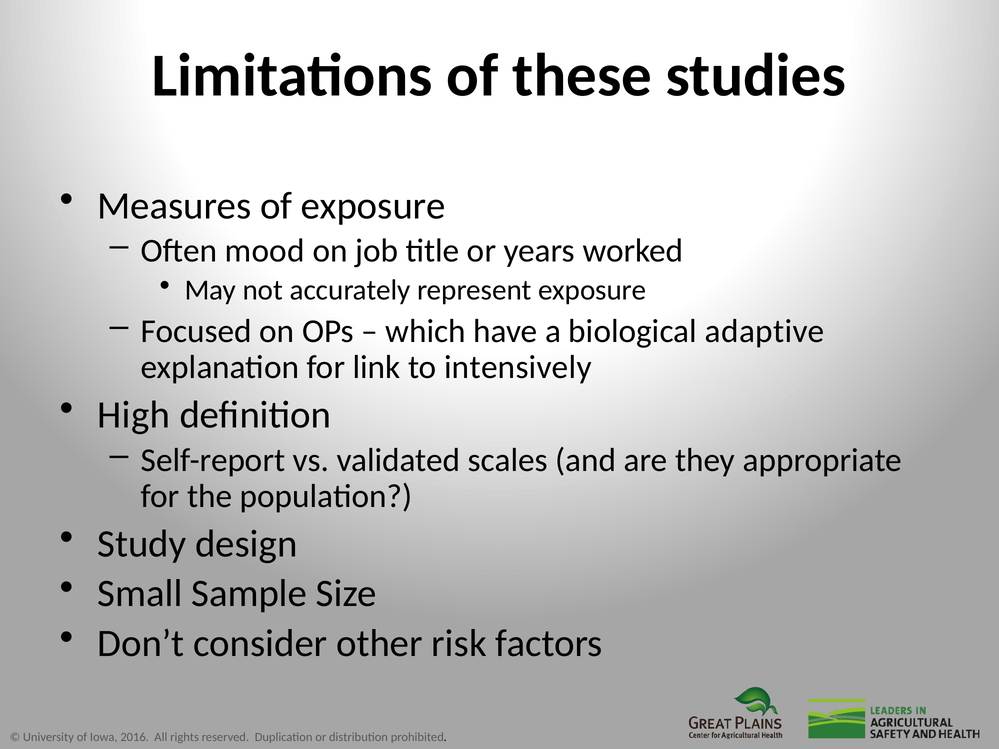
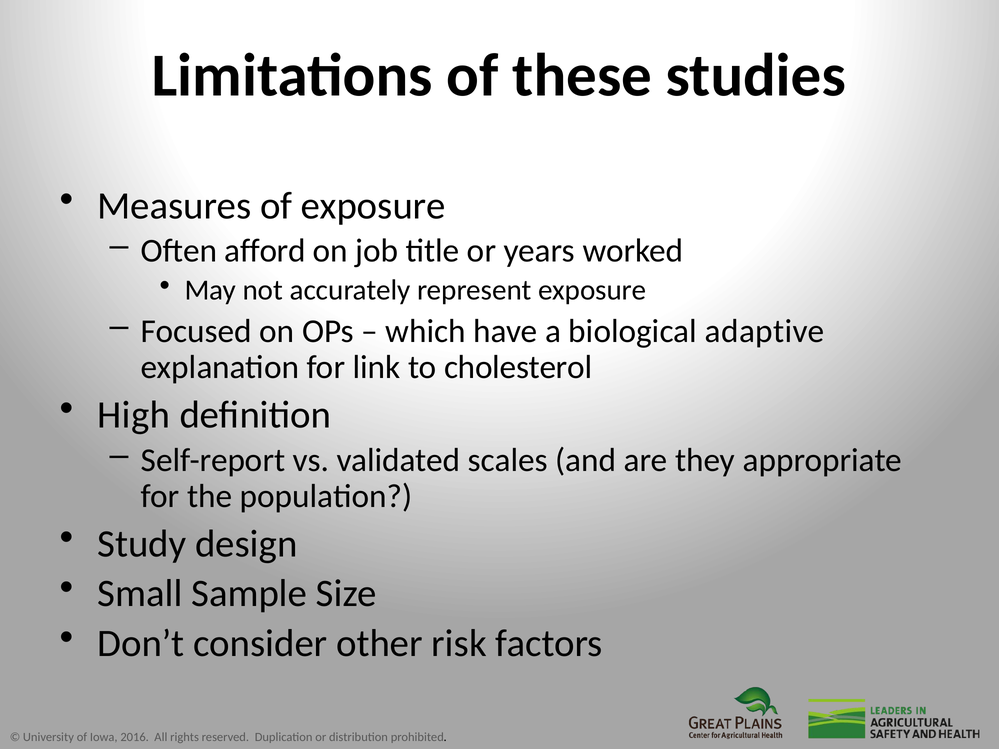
mood: mood -> afford (265, 251)
intensively: intensively -> cholesterol (518, 367)
